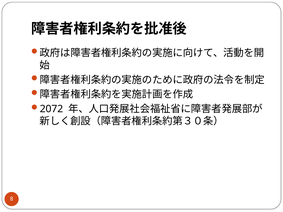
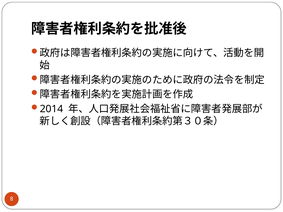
2072: 2072 -> 2014 (51, 109)
